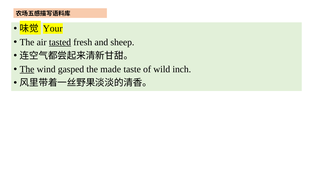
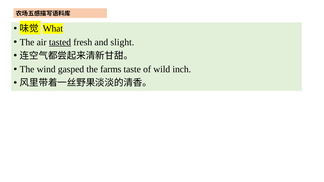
Your: Your -> What (53, 29)
sheep: sheep -> slight (122, 42)
The underline: present -> none (27, 69)
made: made -> farms (111, 69)
